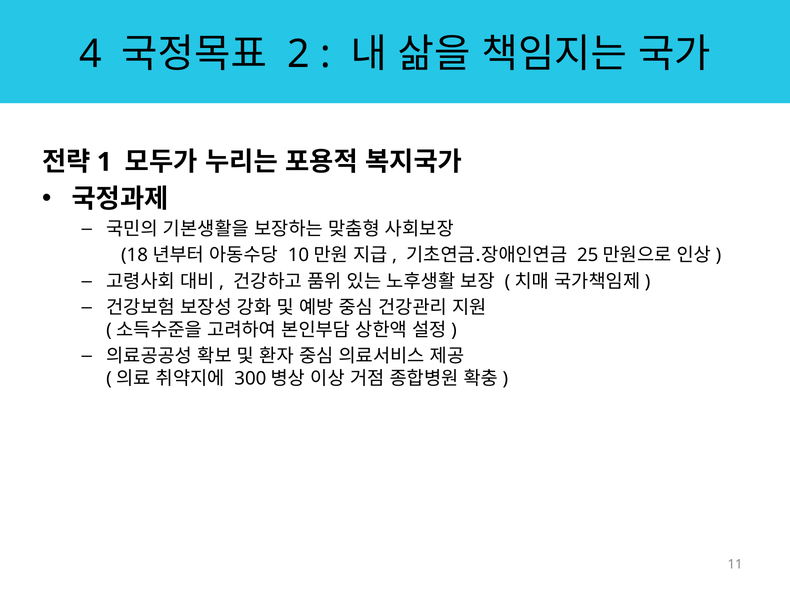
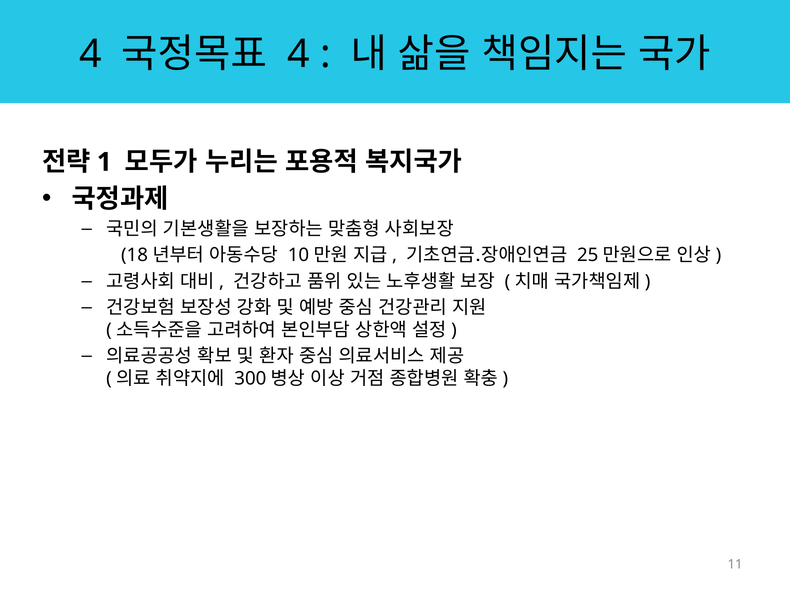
2: 2 -> 4 (299, 54)
